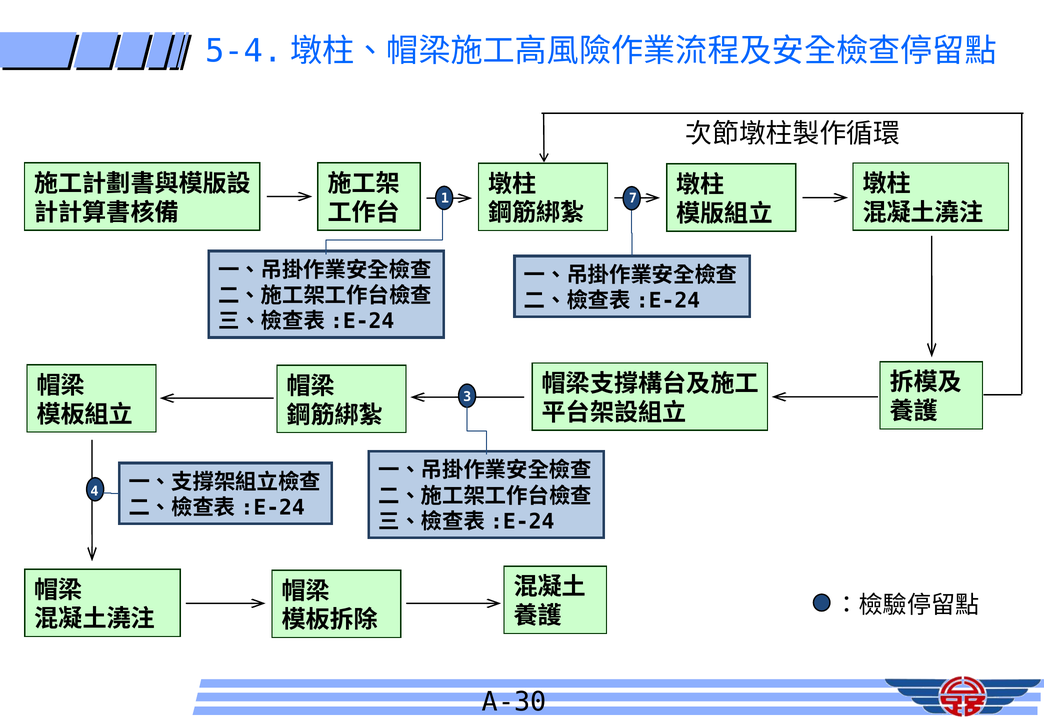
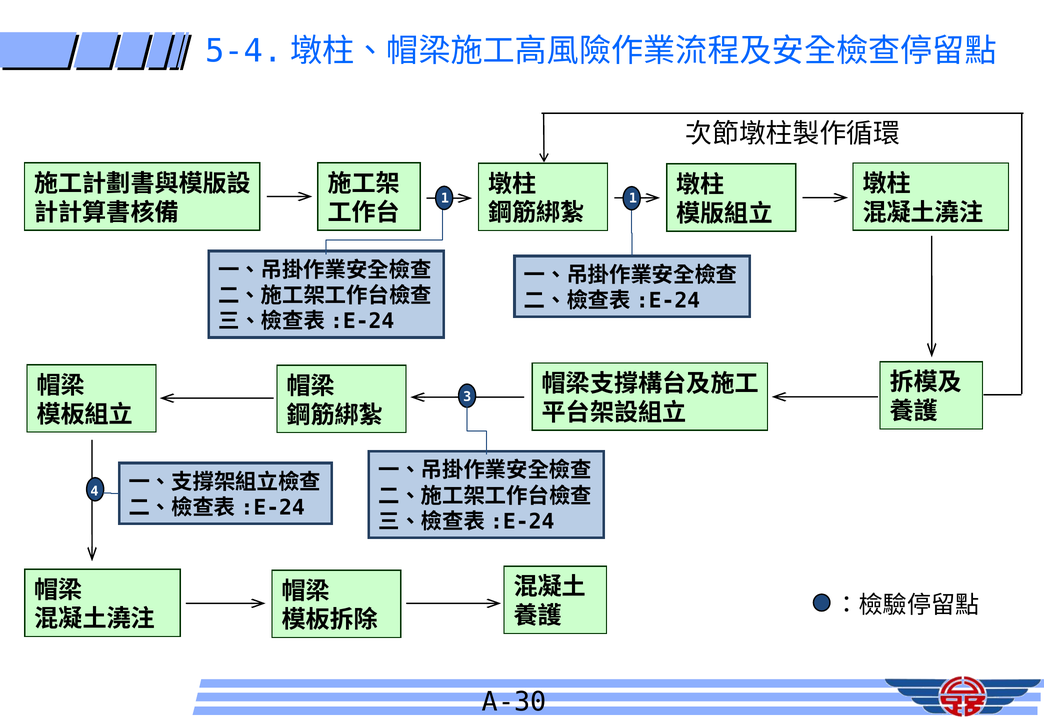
1 7: 7 -> 1 (633, 198)
